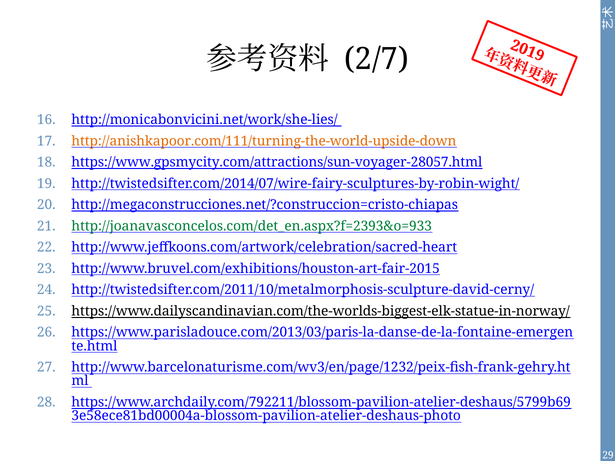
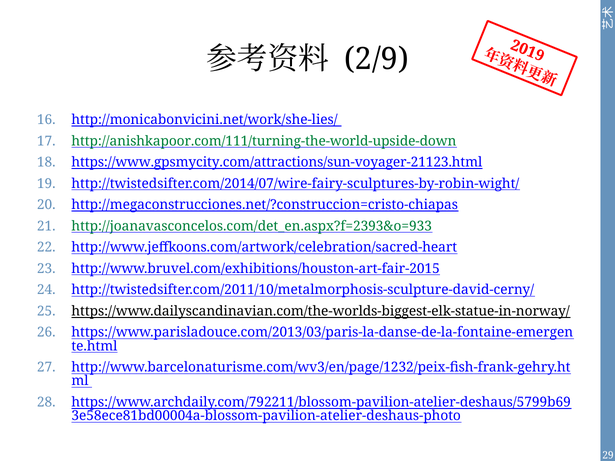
2/7: 2/7 -> 2/9 (377, 59)
http://anishkapoor.com/111/turning-the-world-upside-down colour: orange -> green (264, 141)
https://www.gpsmycity.com/attractions/sun-voyager-28057.html: https://www.gpsmycity.com/attractions/sun-voyager-28057.html -> https://www.gpsmycity.com/attractions/sun-voyager-21123.html (277, 162)
